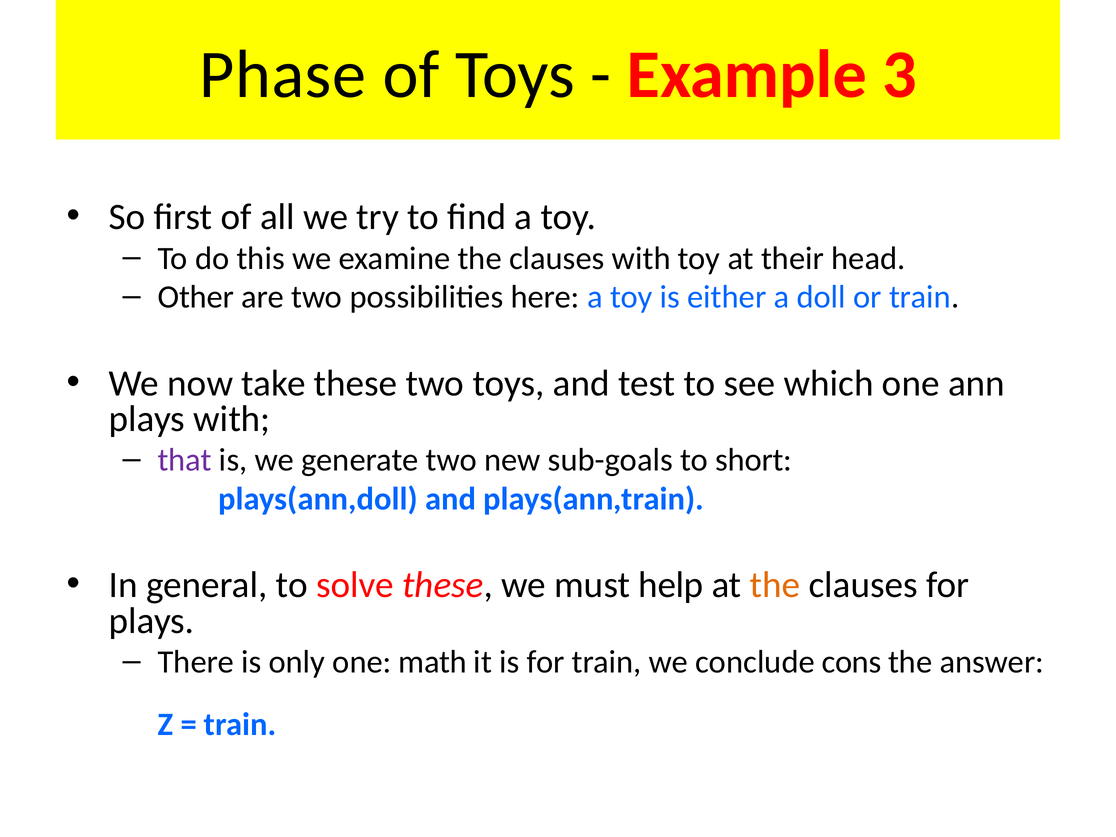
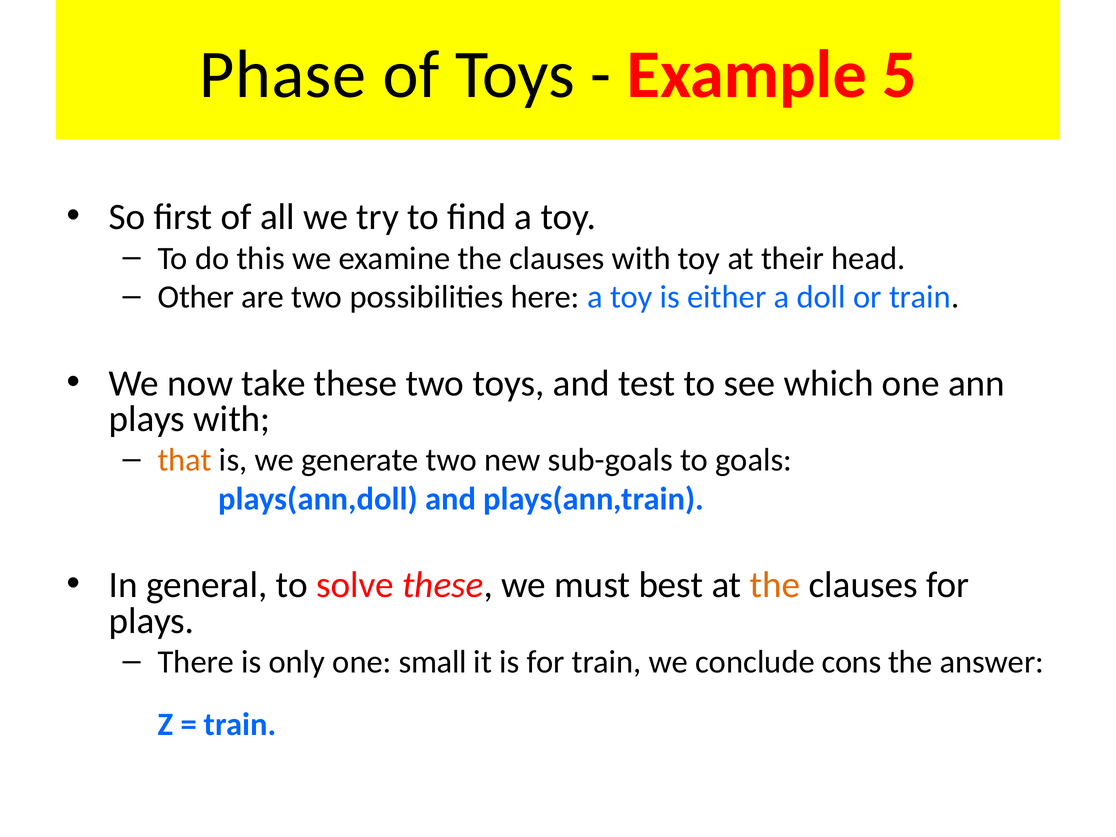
3: 3 -> 5 (900, 75)
that colour: purple -> orange (185, 460)
short: short -> goals (754, 460)
help: help -> best (671, 585)
math: math -> small (433, 662)
